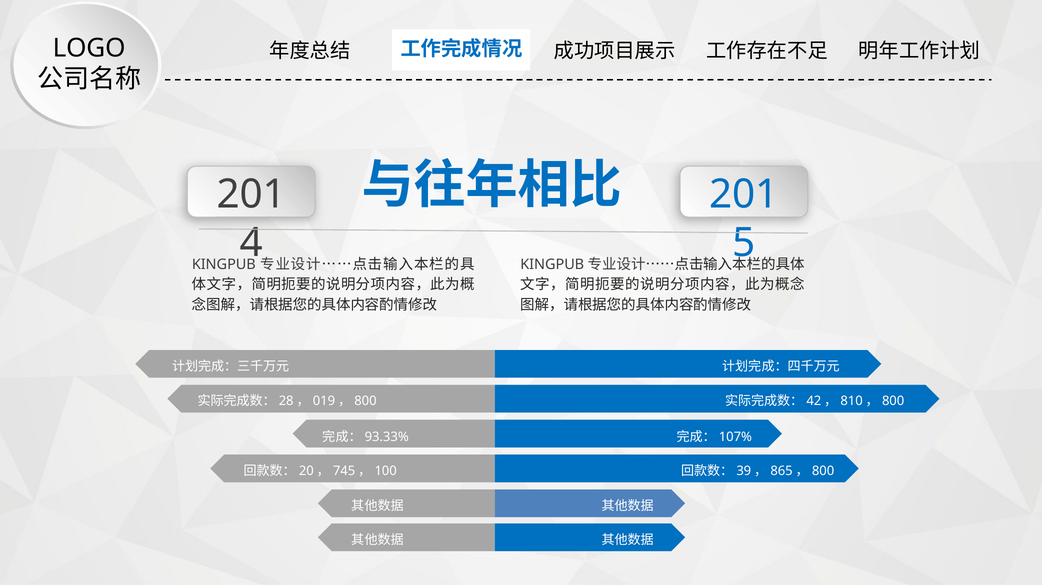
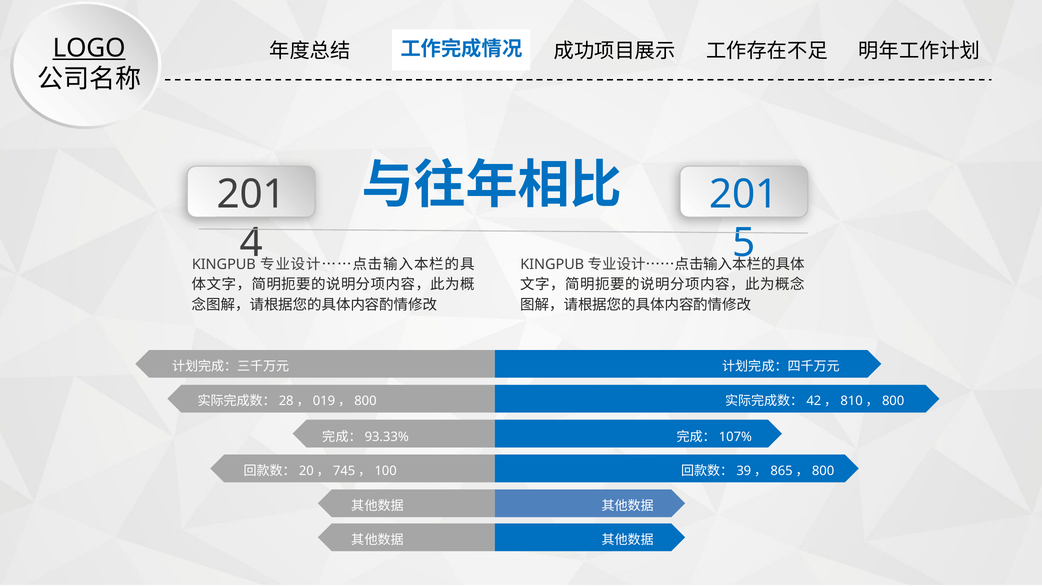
LOGO underline: none -> present (89, 48)
